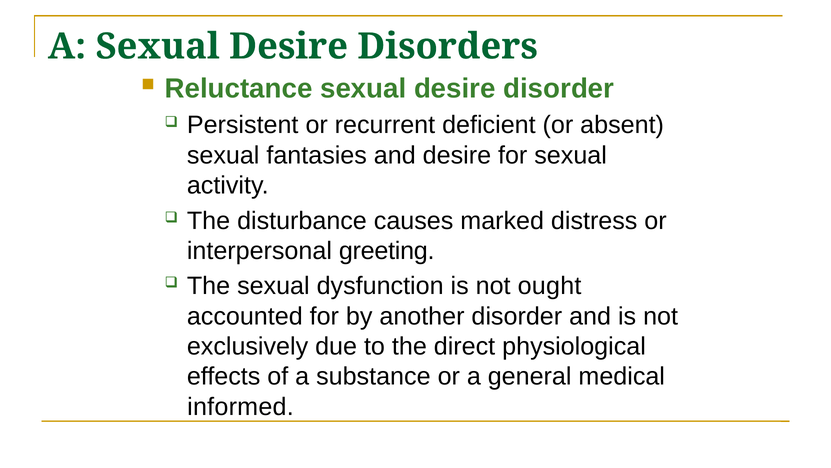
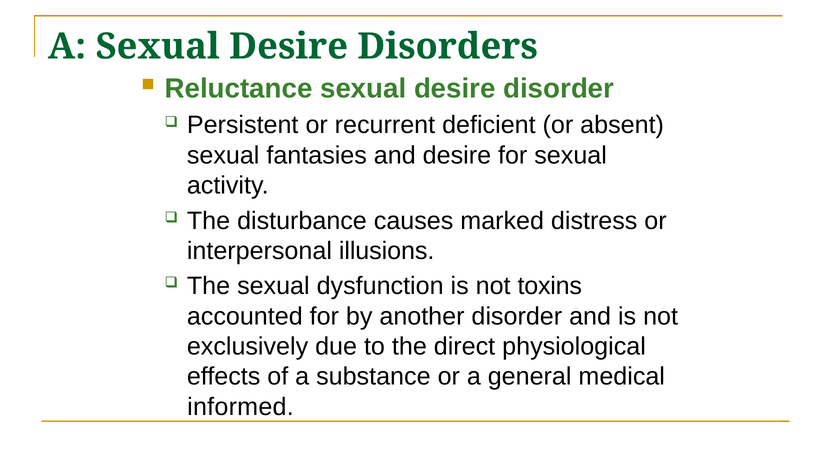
greeting: greeting -> illusions (387, 251)
ought: ought -> toxins (550, 286)
